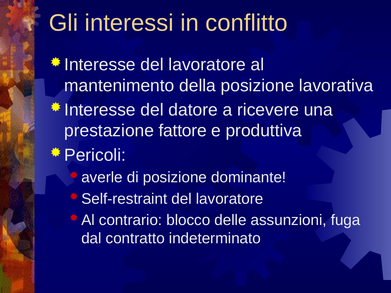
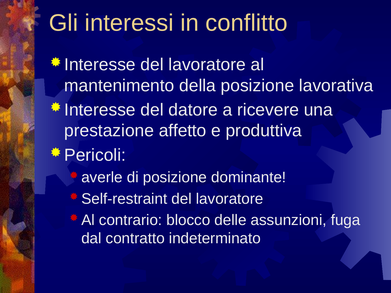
fattore: fattore -> affetto (183, 131)
